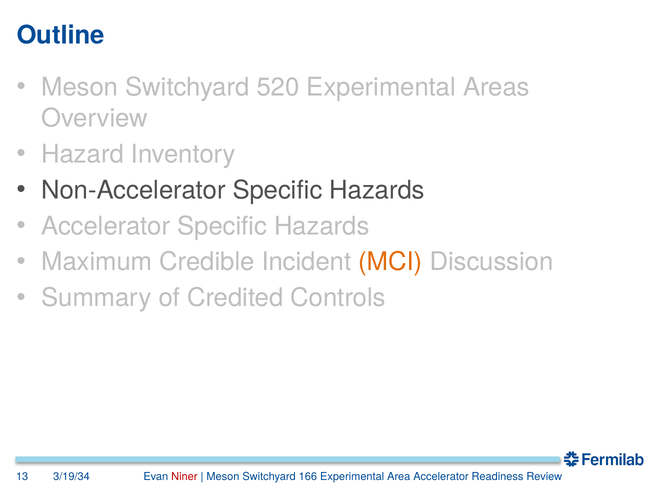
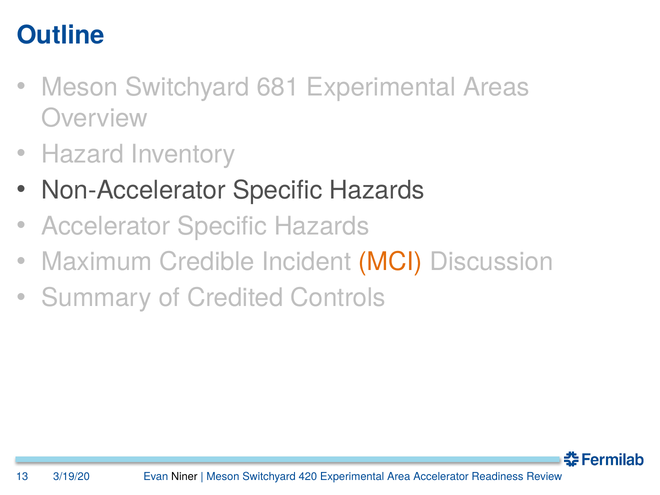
520: 520 -> 681 (278, 87)
3/19/34: 3/19/34 -> 3/19/20 (72, 477)
Niner colour: red -> black (184, 477)
166: 166 -> 420 (308, 477)
